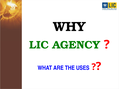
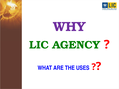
WHY colour: black -> purple (69, 27)
